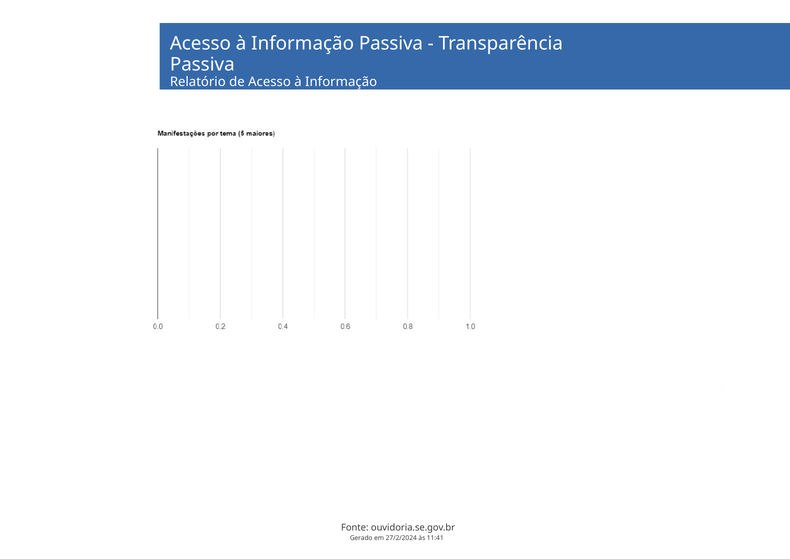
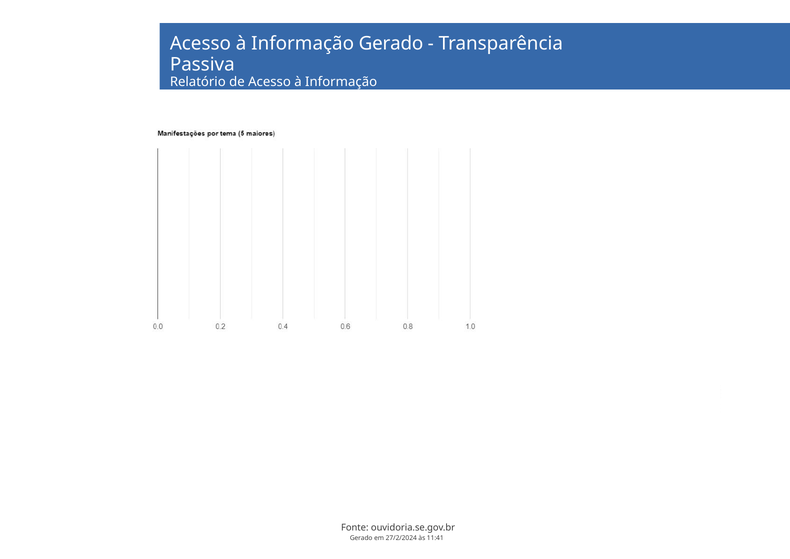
Informação Passiva: Passiva -> Gerado (391, 44)
